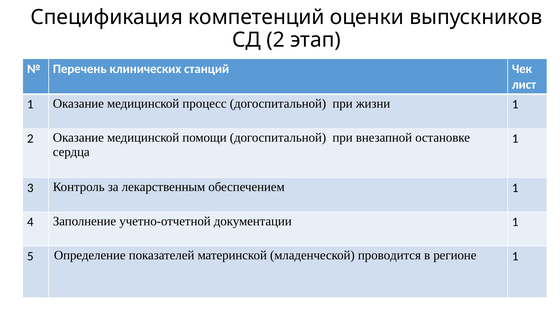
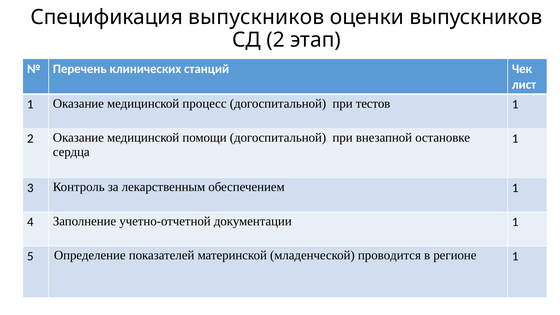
Спецификация компетенций: компетенций -> выпускников (256, 17)
жизни: жизни -> тестов (373, 104)
